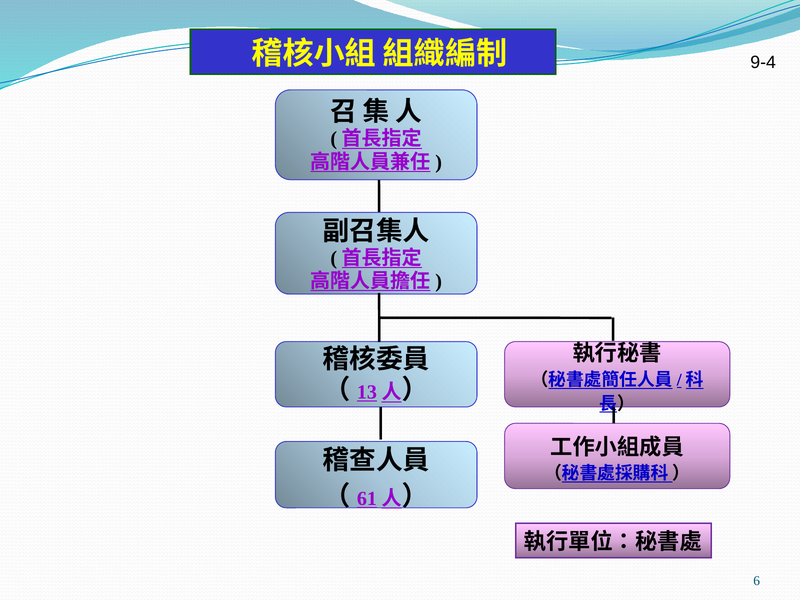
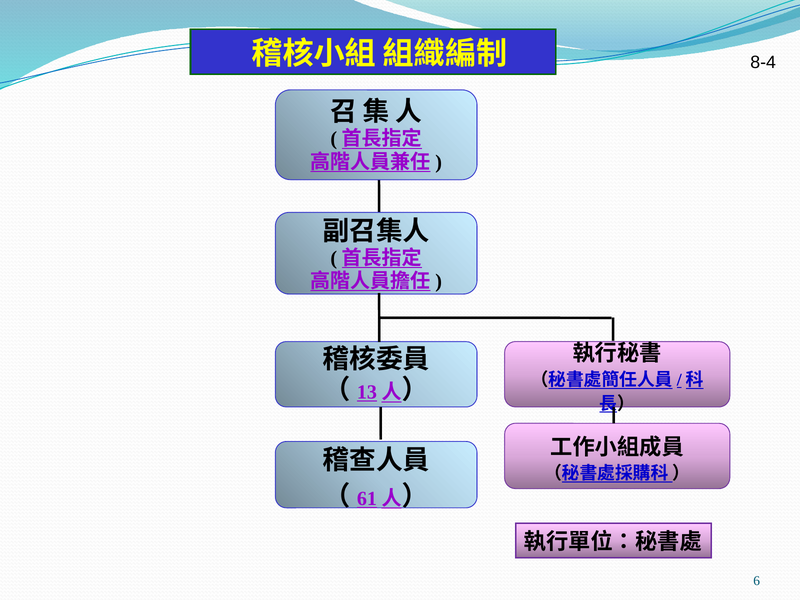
9-4: 9-4 -> 8-4 (763, 62)
